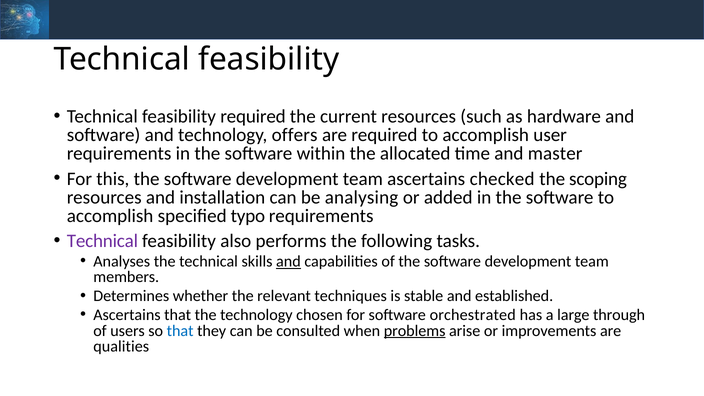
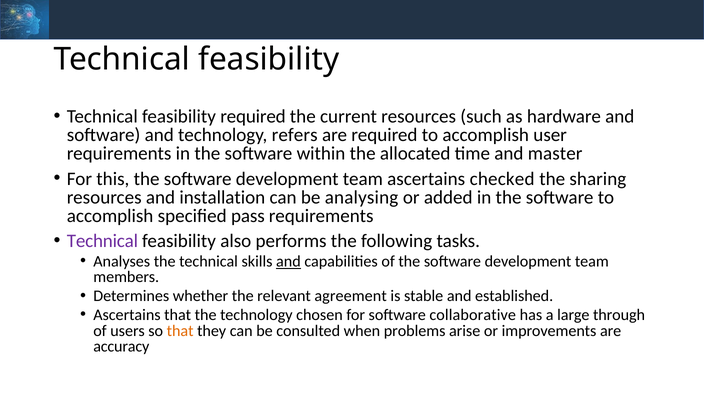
offers: offers -> refers (295, 135)
scoping: scoping -> sharing (598, 179)
typo: typo -> pass (248, 216)
techniques: techniques -> agreement (351, 296)
orchestrated: orchestrated -> collaborative (473, 315)
that colour: blue -> orange (180, 331)
problems underline: present -> none (415, 331)
qualities: qualities -> accuracy (121, 346)
